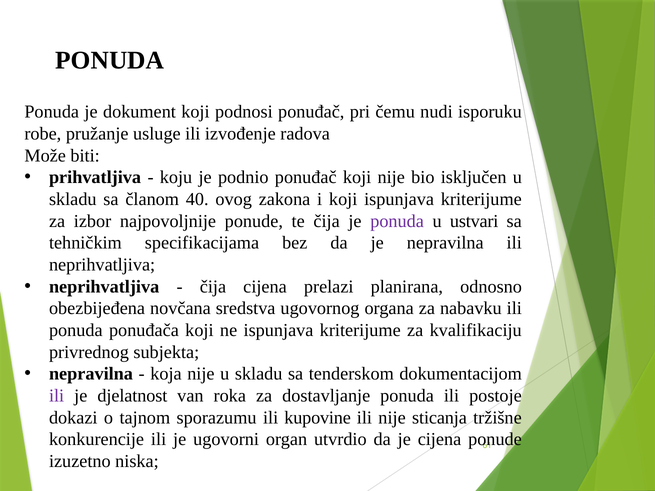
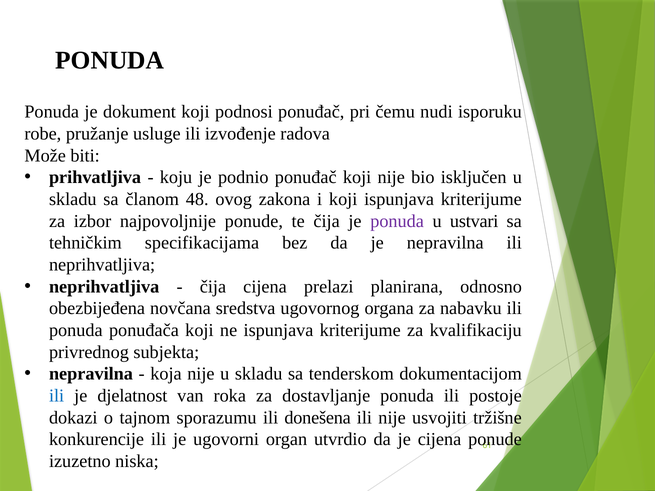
40: 40 -> 48 (197, 199)
ili colour: purple -> blue (57, 396)
kupovine: kupovine -> donešena (318, 418)
sticanja: sticanja -> usvojiti (439, 418)
